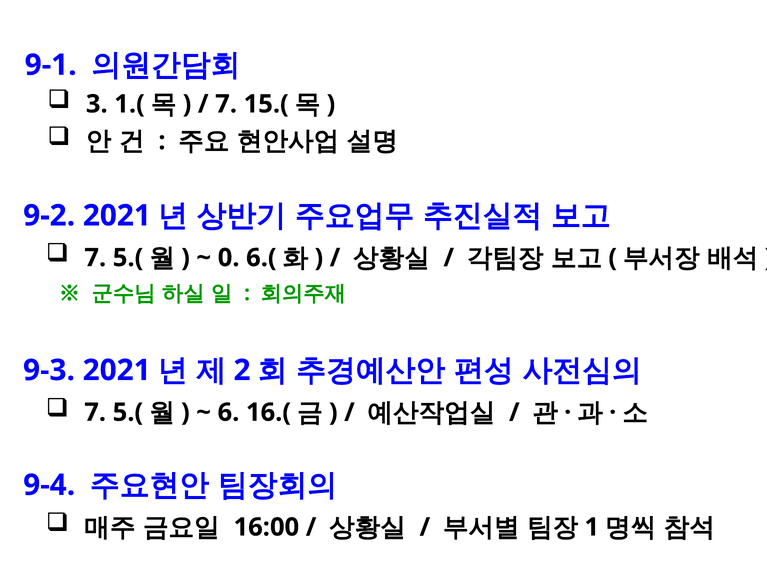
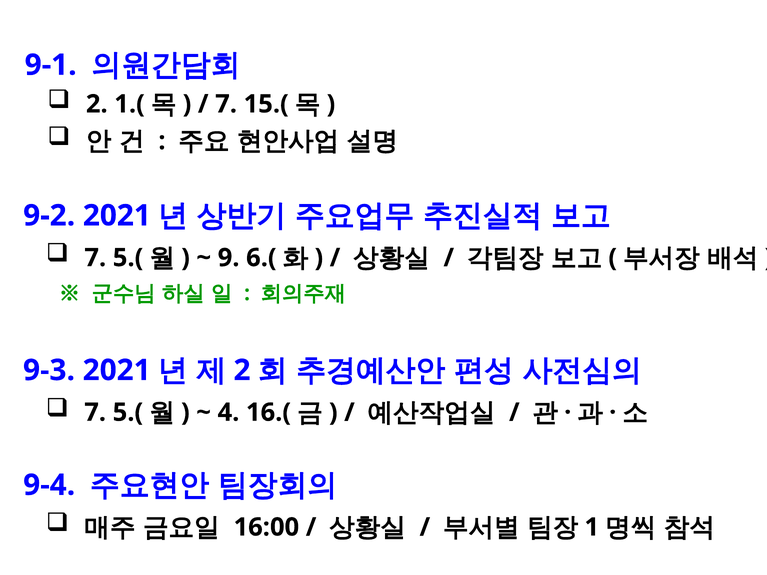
3: 3 -> 2 (97, 104)
0: 0 -> 9 (229, 258)
6: 6 -> 4 (228, 413)
